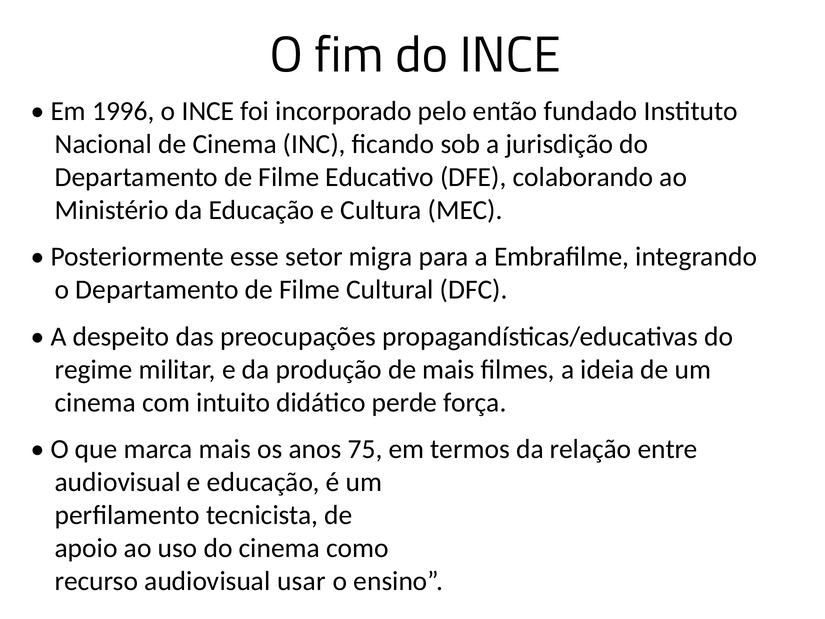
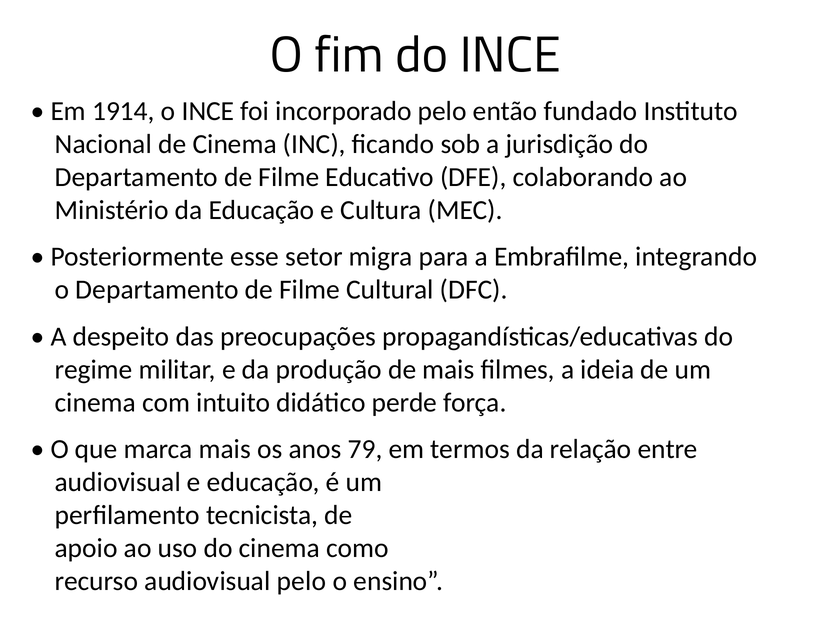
1996: 1996 -> 1914 (123, 111)
75: 75 -> 79 (365, 449)
audiovisual usar: usar -> pelo (301, 581)
